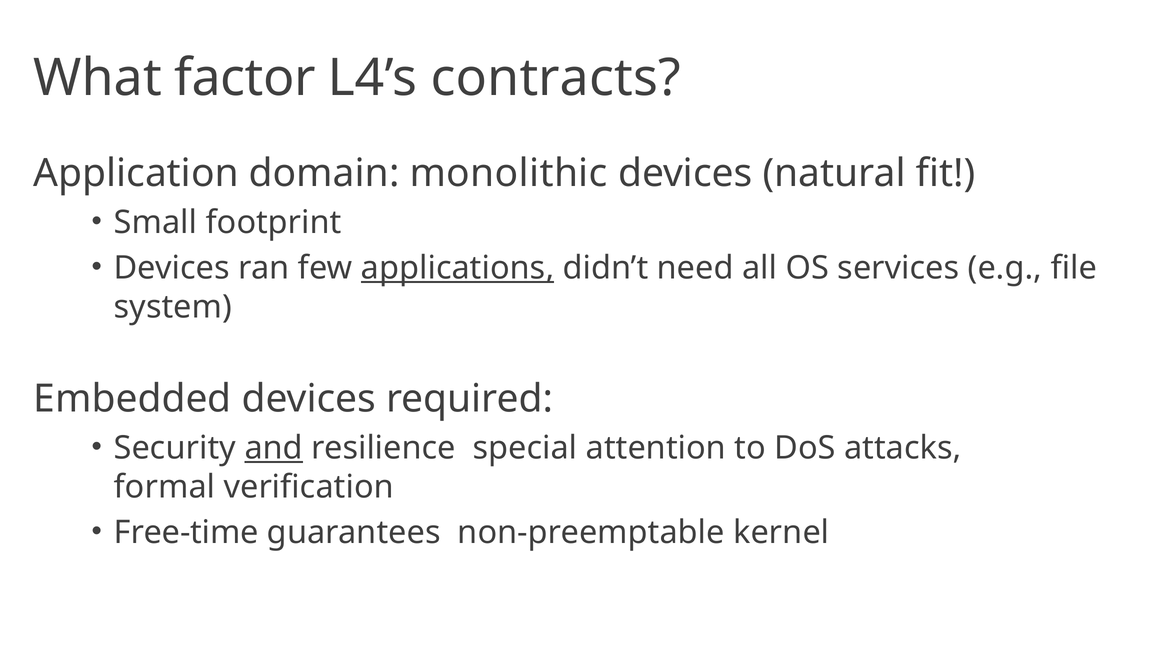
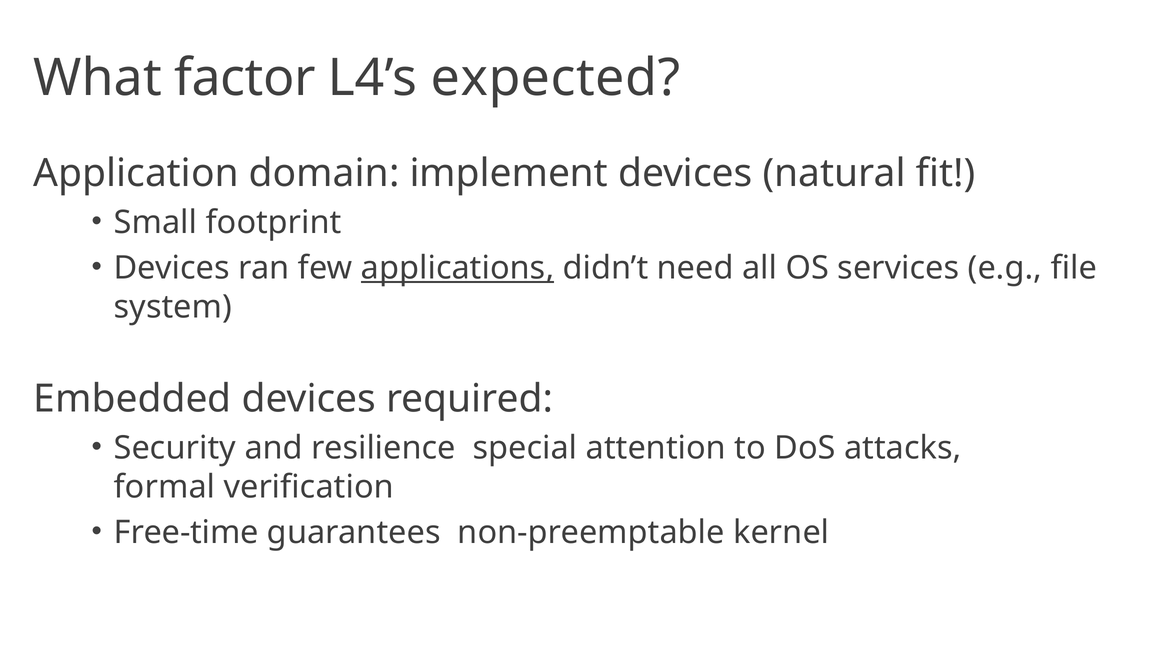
contracts: contracts -> expected (556, 78)
monolithic: monolithic -> implement (509, 173)
and underline: present -> none (274, 448)
